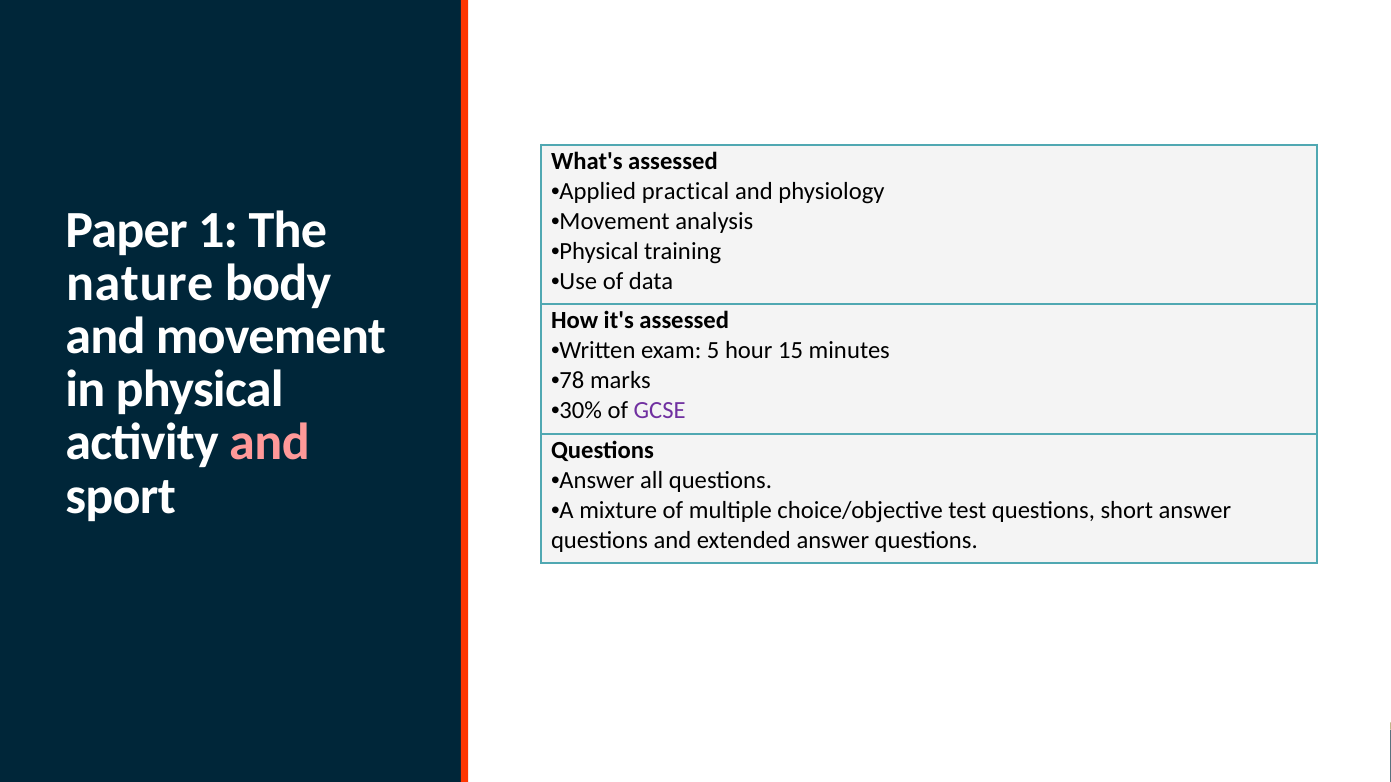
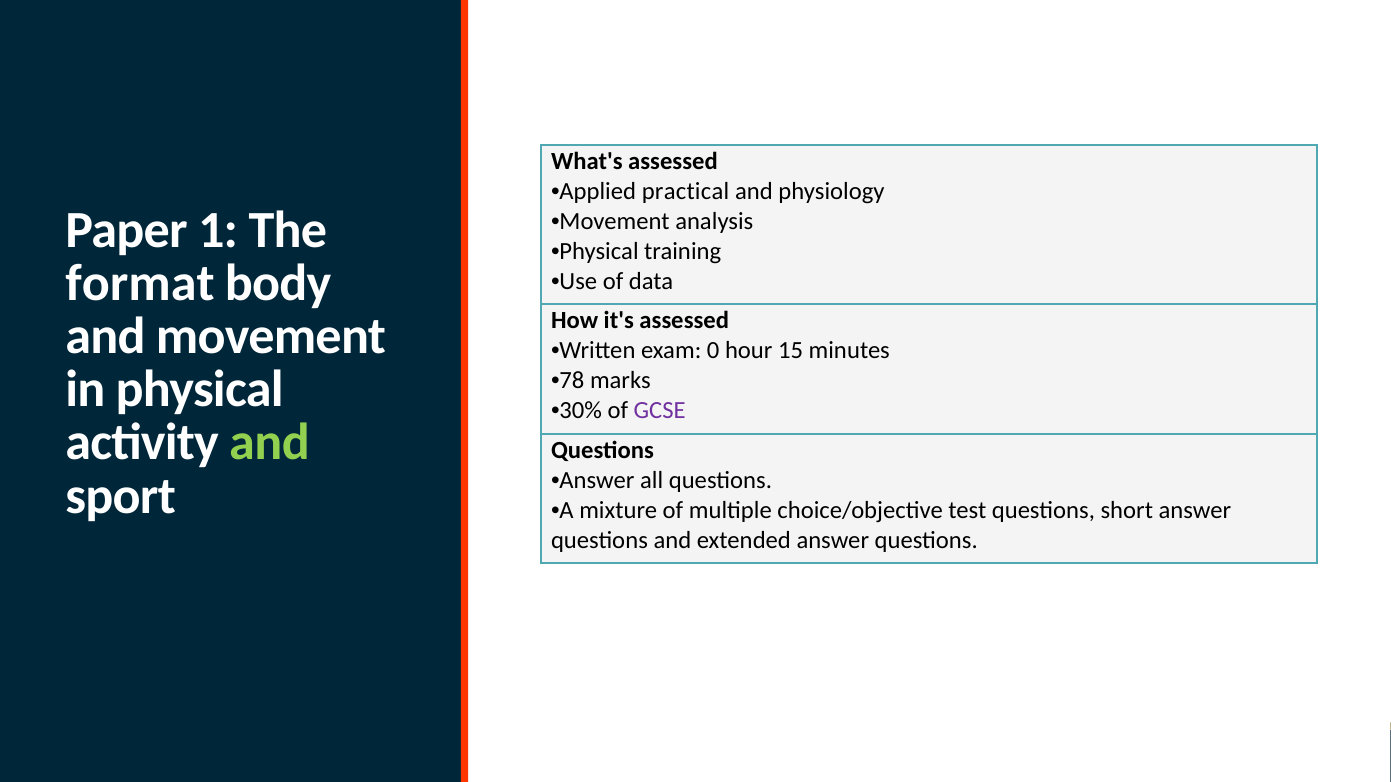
nature: nature -> format (140, 283)
5: 5 -> 0 (713, 351)
and colour: pink -> light green (270, 443)
